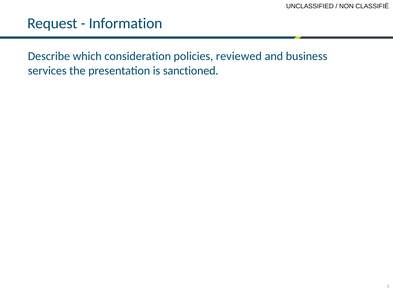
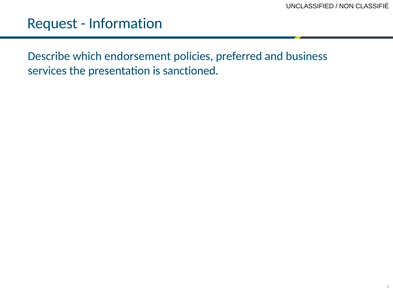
consideration: consideration -> endorsement (138, 56)
reviewed: reviewed -> preferred (239, 56)
